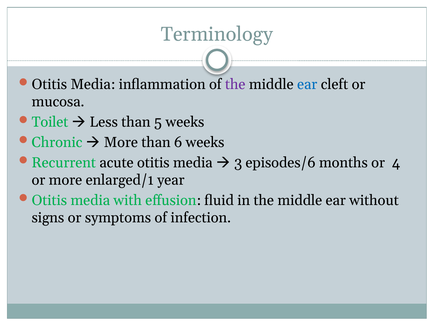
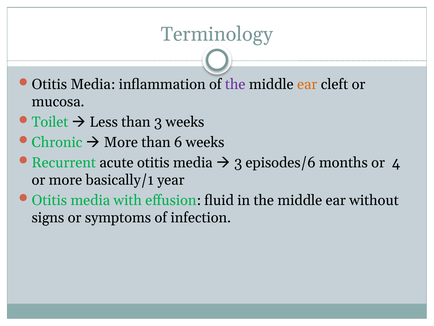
ear colour: blue -> orange (307, 84)
than 5: 5 -> 3 (158, 122)
enlarged/1: enlarged/1 -> basically/1 (120, 180)
